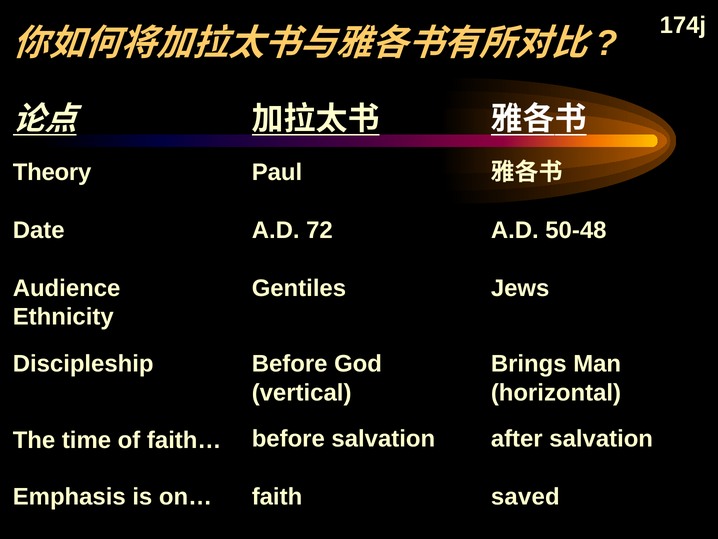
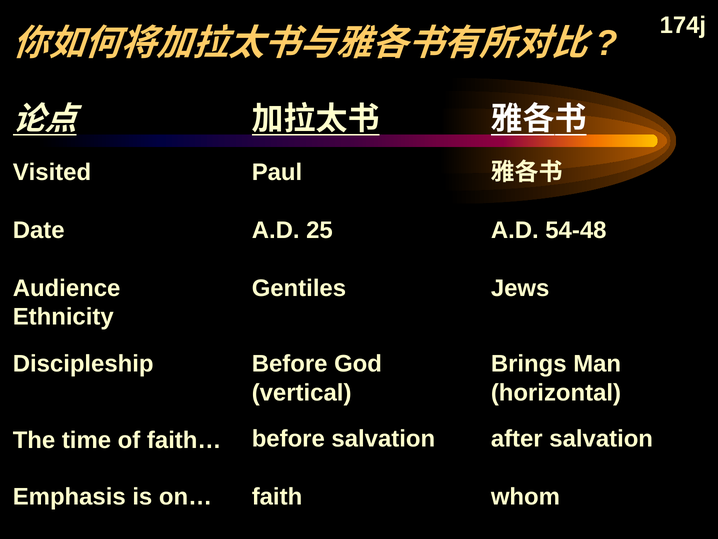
Theory: Theory -> Visited (52, 172)
72: 72 -> 25 (319, 230)
50-48: 50-48 -> 54-48 (576, 230)
saved: saved -> whom (525, 496)
